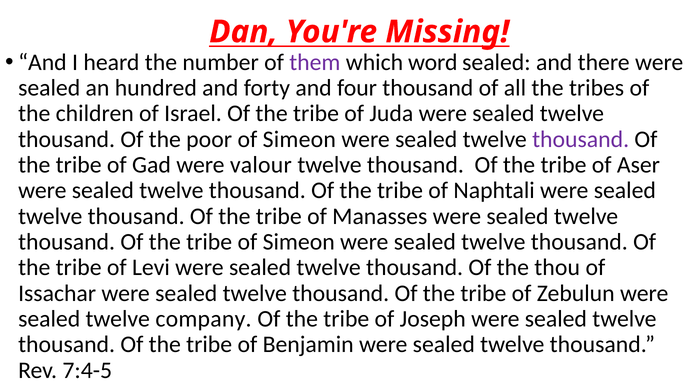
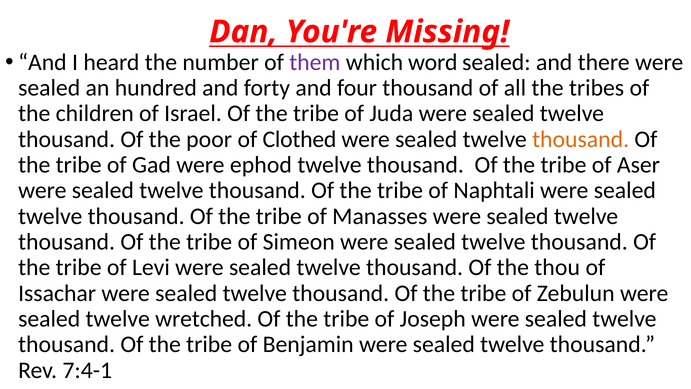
Simeon: Simeon -> Clothed (299, 139)
thousand colour: purple -> orange (581, 139)
valour: valour -> ephod (261, 165)
company: company -> wretched (204, 319)
7:4-5: 7:4-5 -> 7:4-1 (87, 370)
